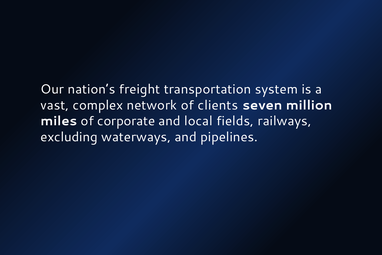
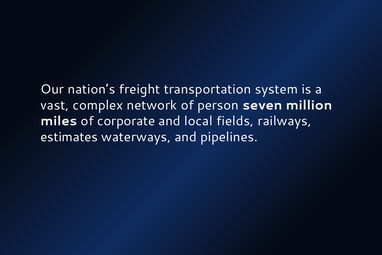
clients: clients -> person (218, 105)
excluding: excluding -> estimates (69, 137)
